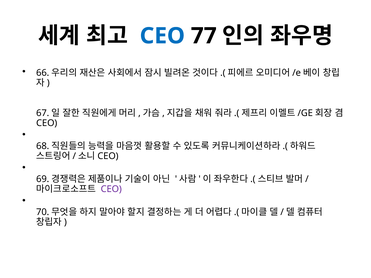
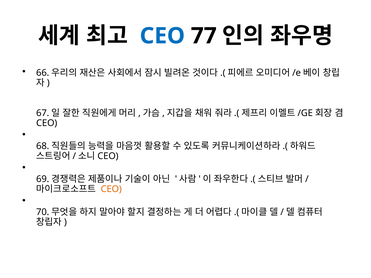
CEO colour: purple -> orange (111, 189)
